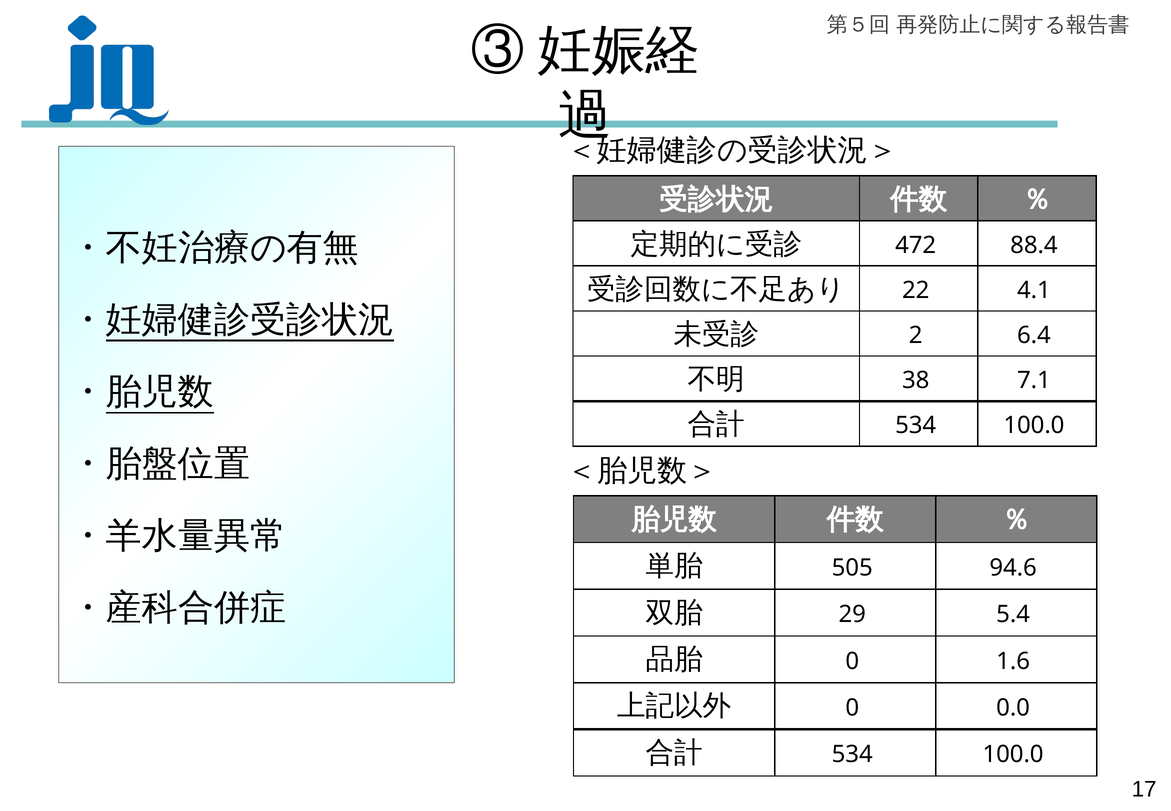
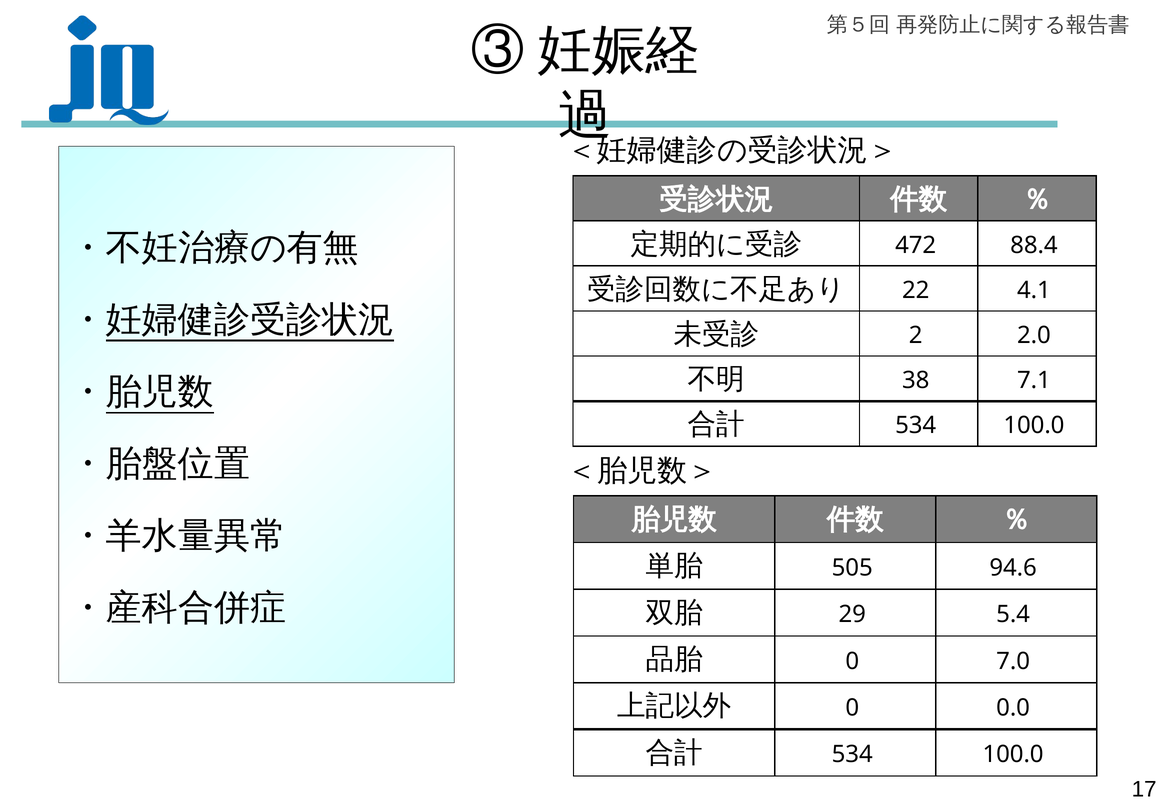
6.4: 6.4 -> 2.0 (1034, 335)
1.6: 1.6 -> 7.0 (1013, 661)
